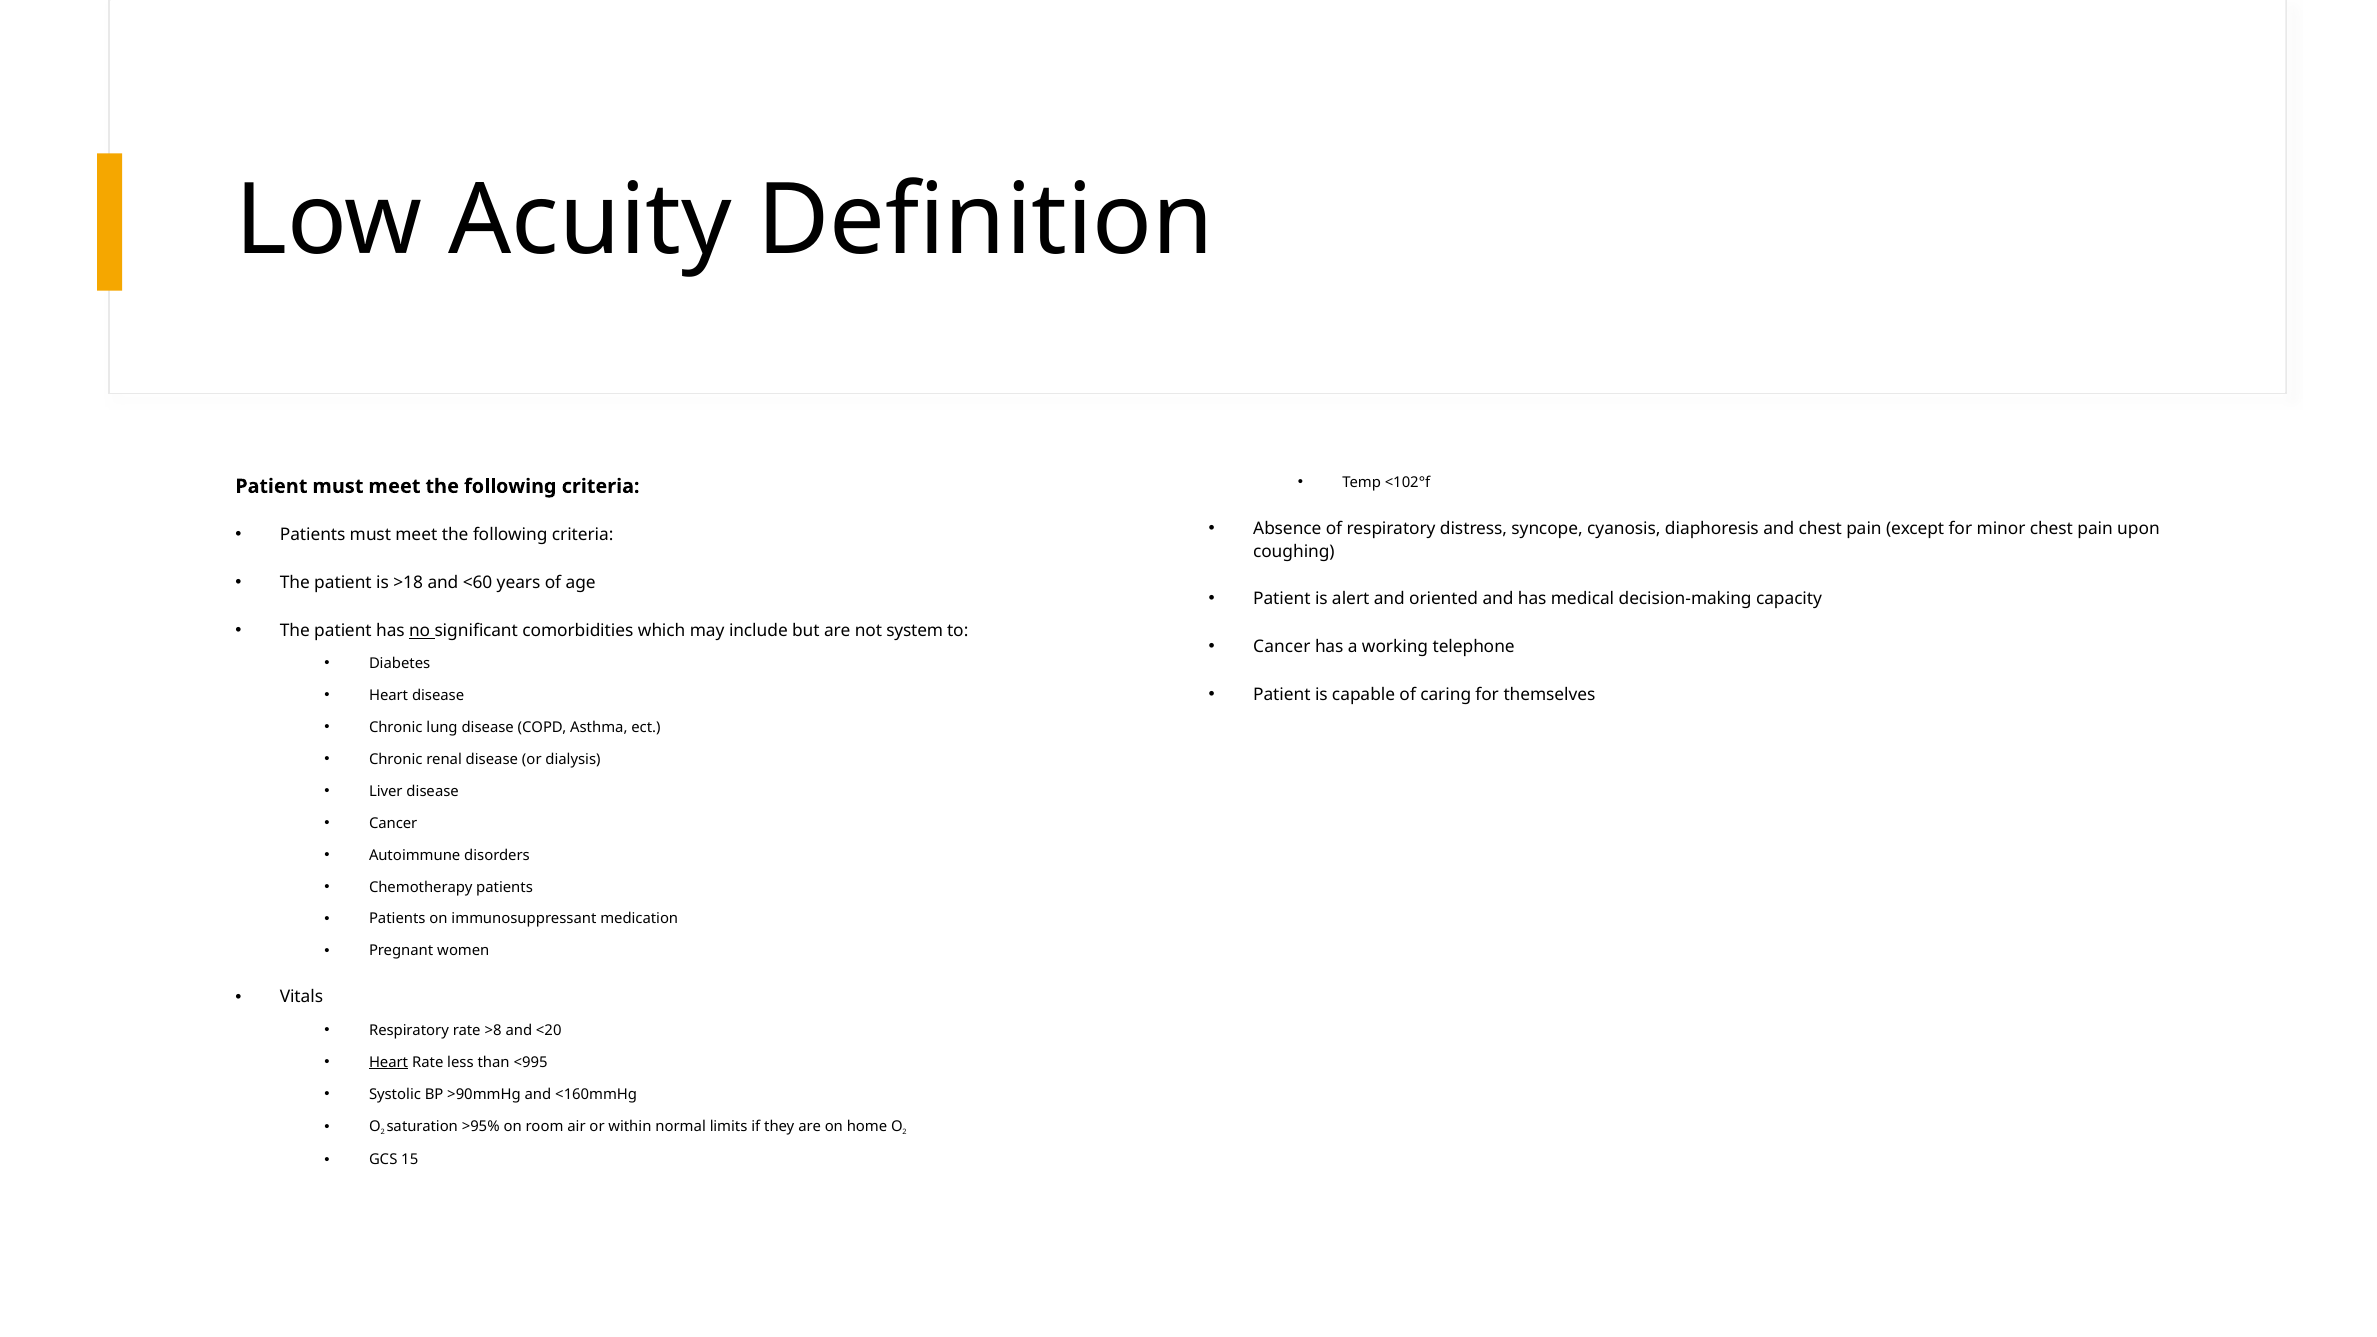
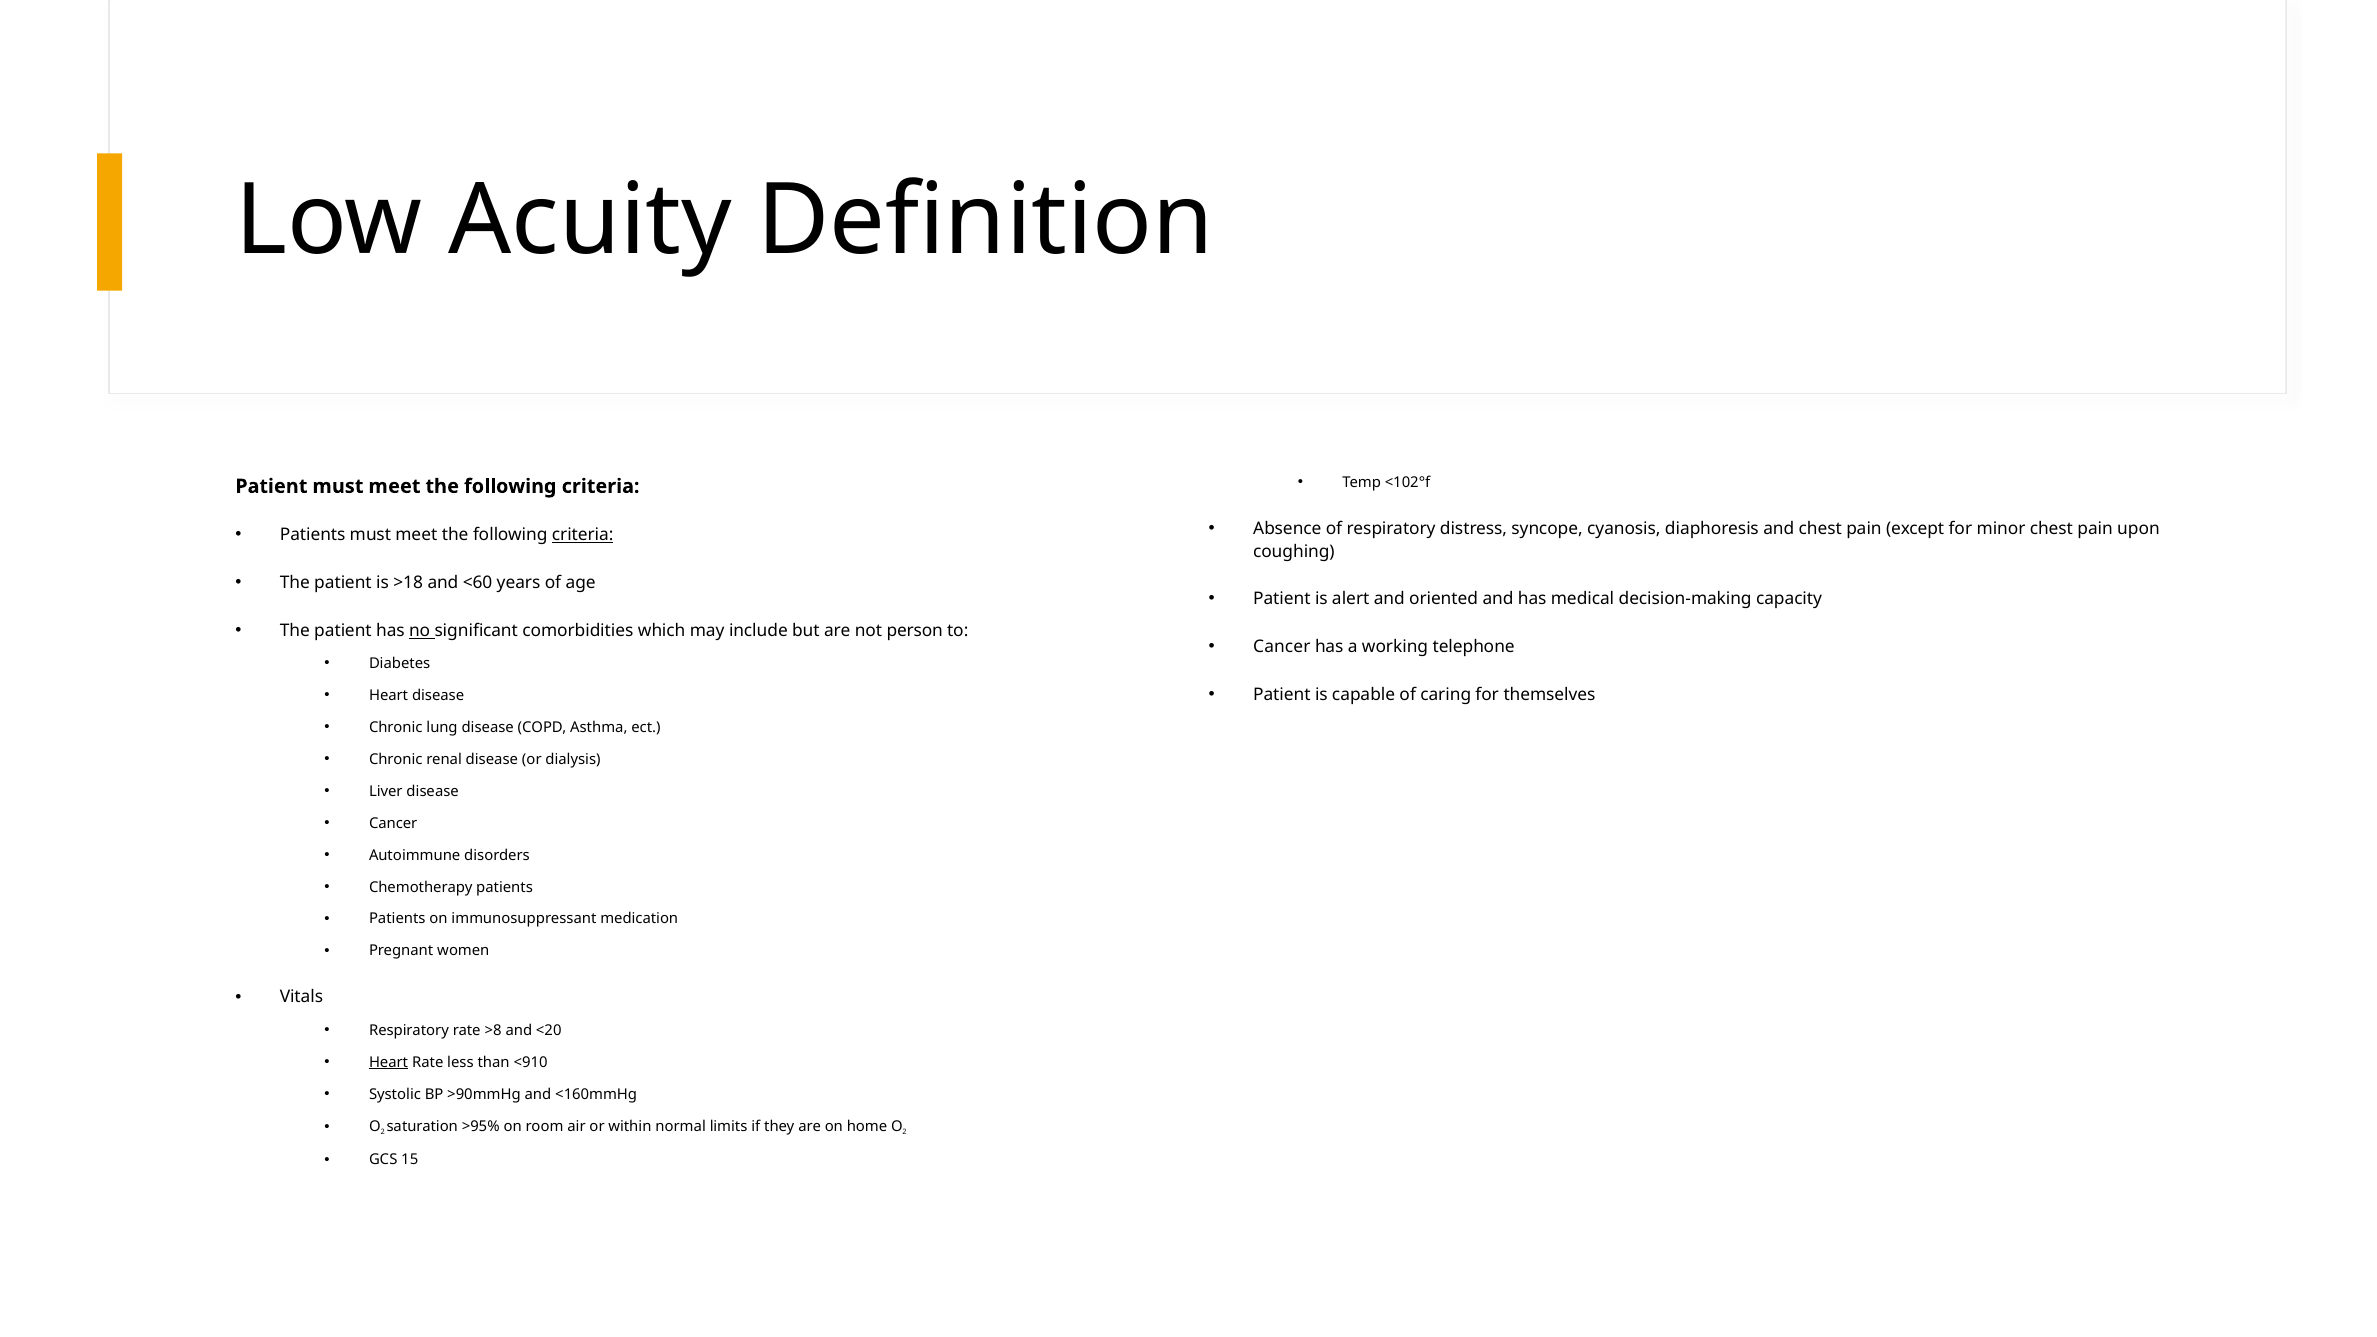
criteria underline: none -> present (583, 535)
system: system -> person (915, 630)
<995: <995 -> <910 (531, 1062)
